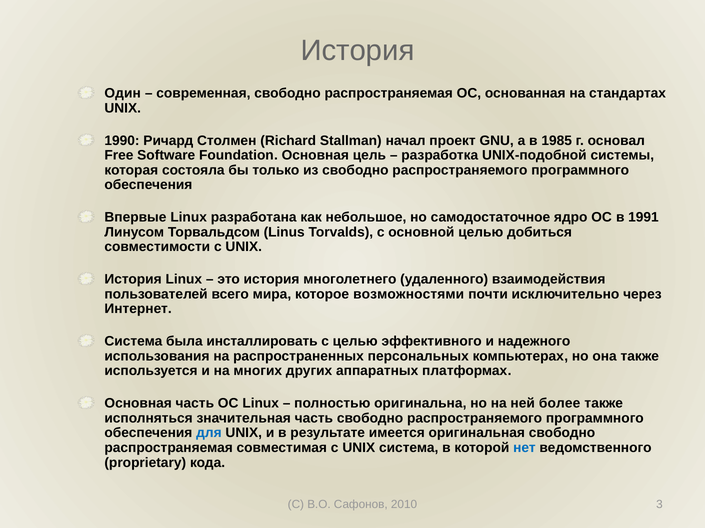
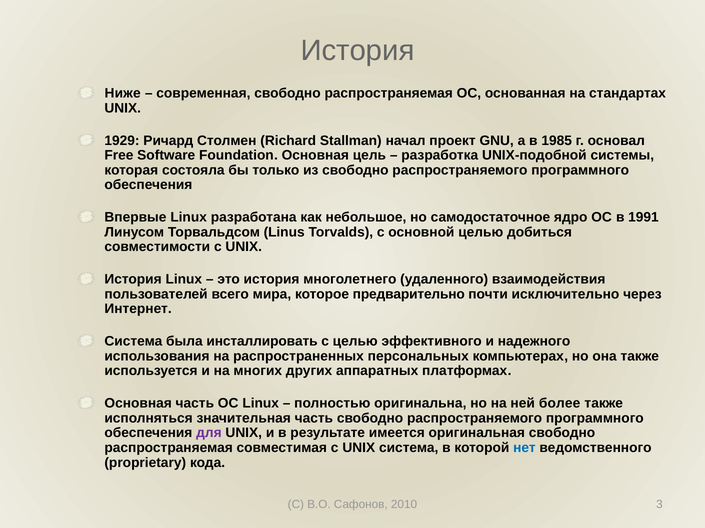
Один: Один -> Ниже (123, 93)
1990: 1990 -> 1929 (122, 141)
возможностями: возможностями -> предварительно (409, 295)
для colour: blue -> purple (209, 434)
